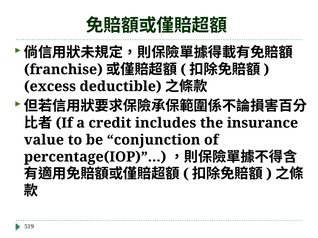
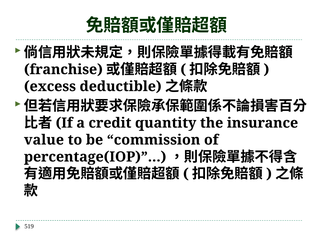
includes: includes -> quantity (166, 123)
conjunction: conjunction -> commission (154, 140)
